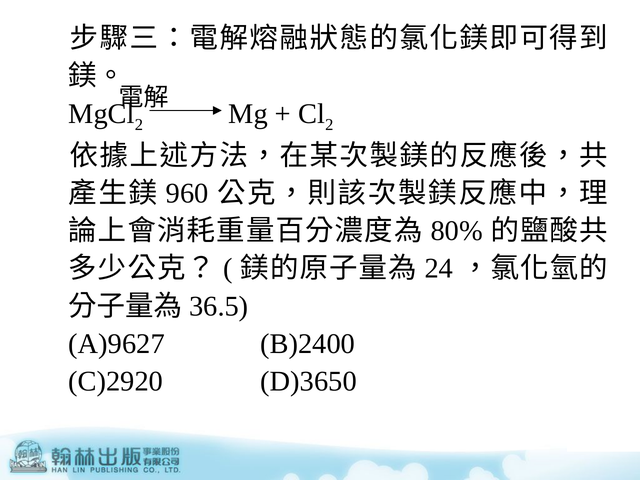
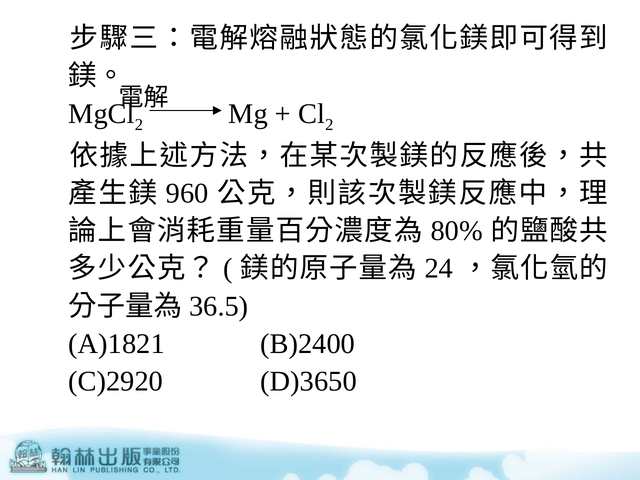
A)9627: A)9627 -> A)1821 (117, 344)
